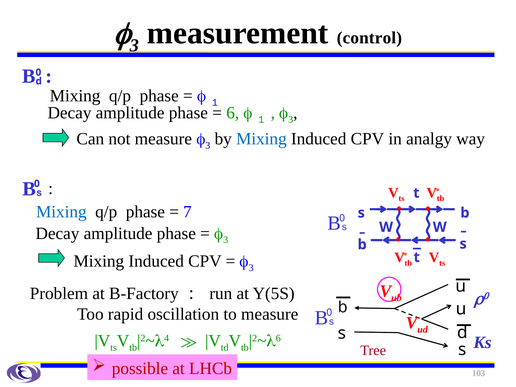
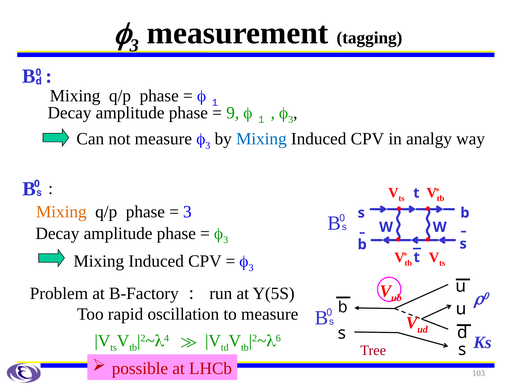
control: control -> tagging (369, 38)
6: 6 -> 9 (233, 113)
Mixing colour: blue -> orange (61, 212)
7: 7 -> 3 (188, 212)
